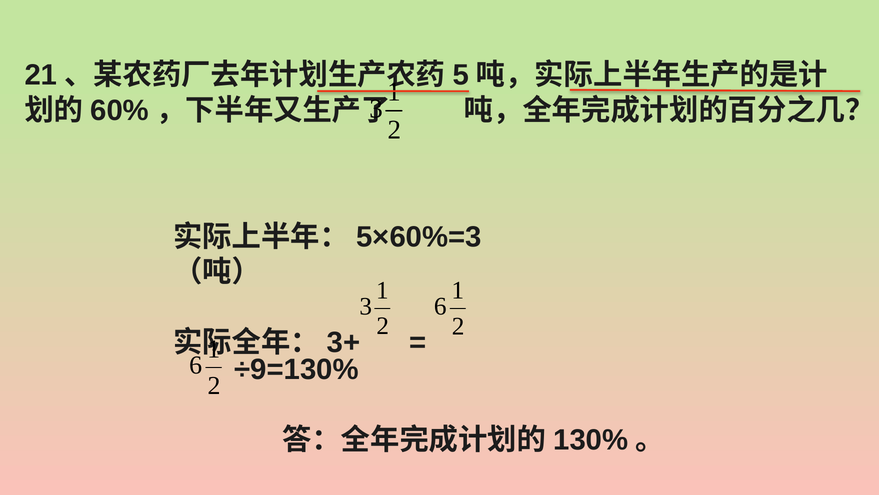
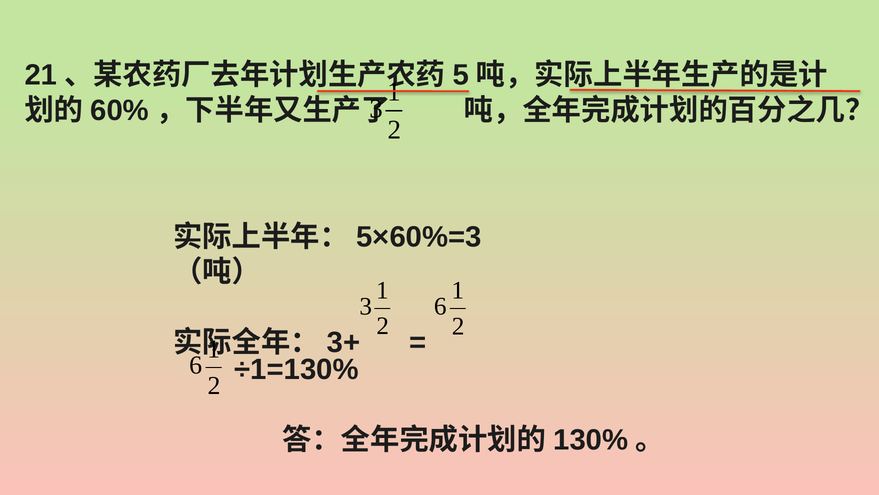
÷9=130%: ÷9=130% -> ÷1=130% (297, 369)
